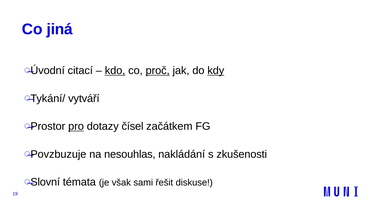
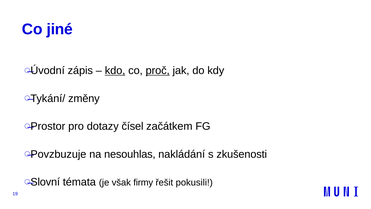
jiná: jiná -> jiné (60, 29)
citací: citací -> zápis (80, 70)
kdy underline: present -> none (216, 70)
vytváří: vytváří -> změny (84, 98)
pro underline: present -> none (76, 126)
sami: sami -> firmy (143, 182)
diskuse: diskuse -> pokusili (194, 182)
